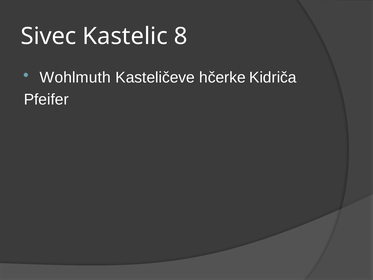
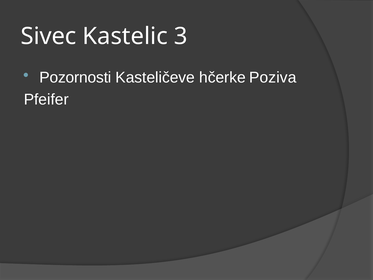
8: 8 -> 3 (181, 36)
Wohlmuth: Wohlmuth -> Pozornosti (75, 78)
Kidriča: Kidriča -> Poziva (273, 78)
